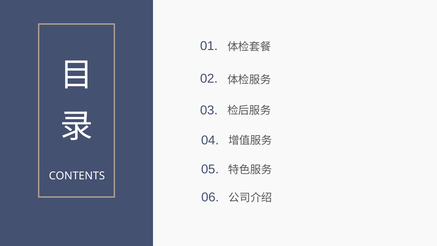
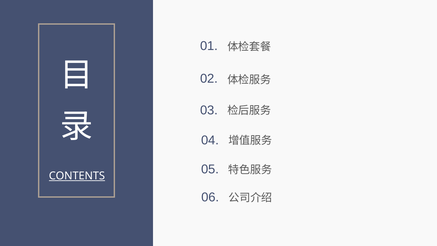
CONTENTS underline: none -> present (77, 176)
